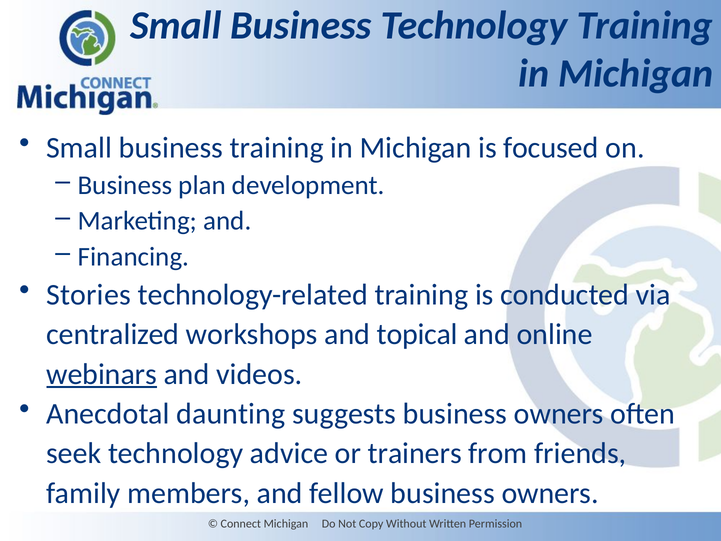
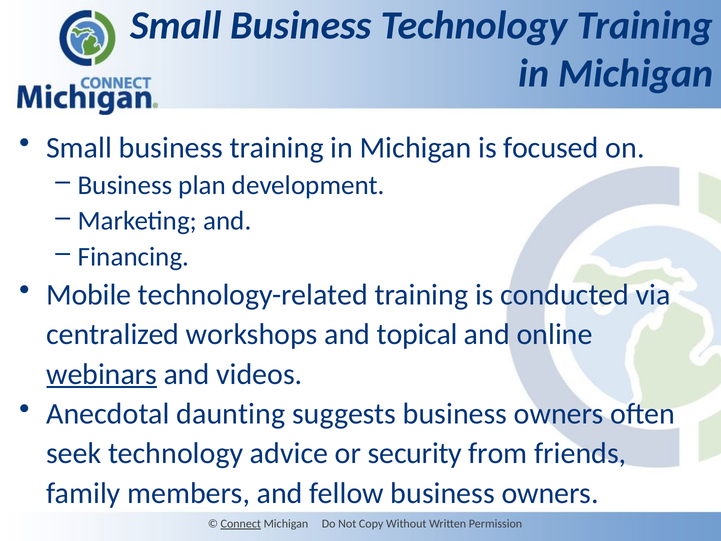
Stories: Stories -> Mobile (89, 295)
trainers: trainers -> security (415, 453)
Connect underline: none -> present (241, 524)
